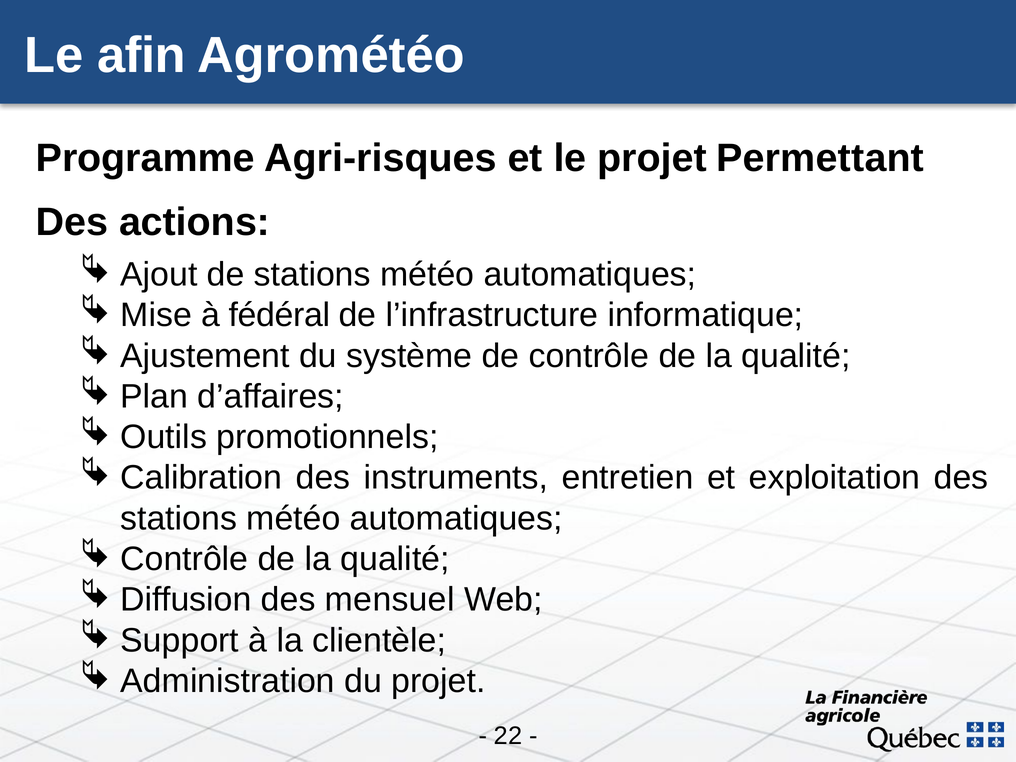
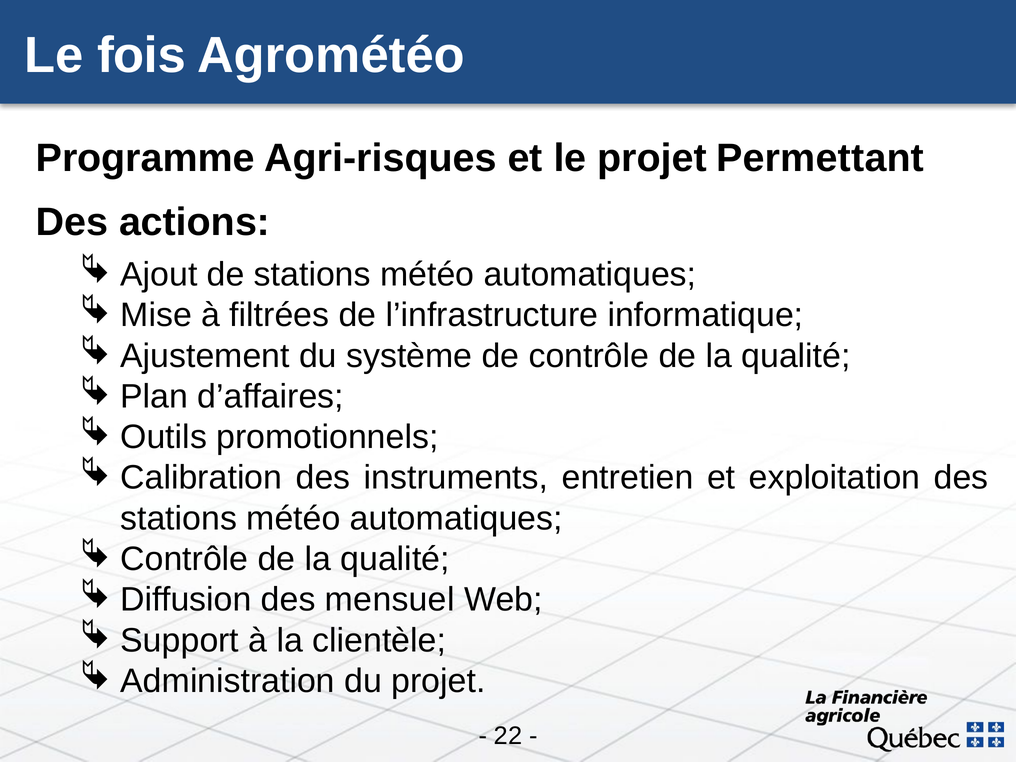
afin: afin -> fois (141, 55)
fédéral: fédéral -> filtrées (279, 315)
